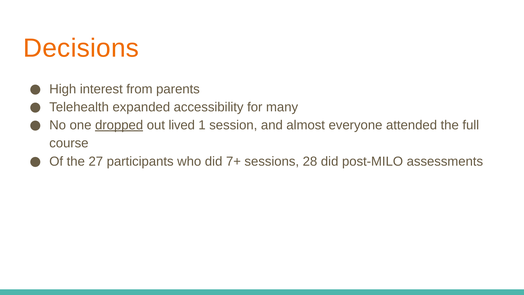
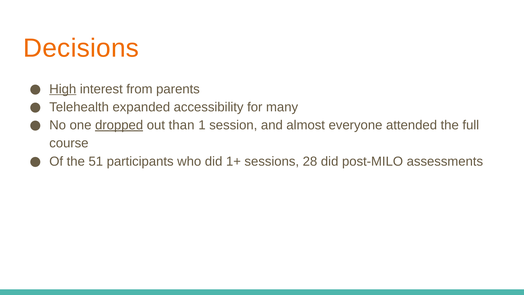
High underline: none -> present (63, 89)
lived: lived -> than (182, 125)
27: 27 -> 51 (96, 161)
7+: 7+ -> 1+ (233, 161)
